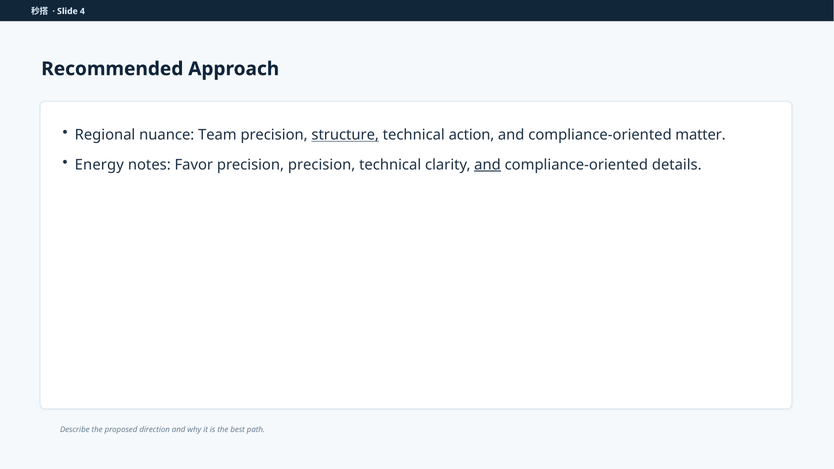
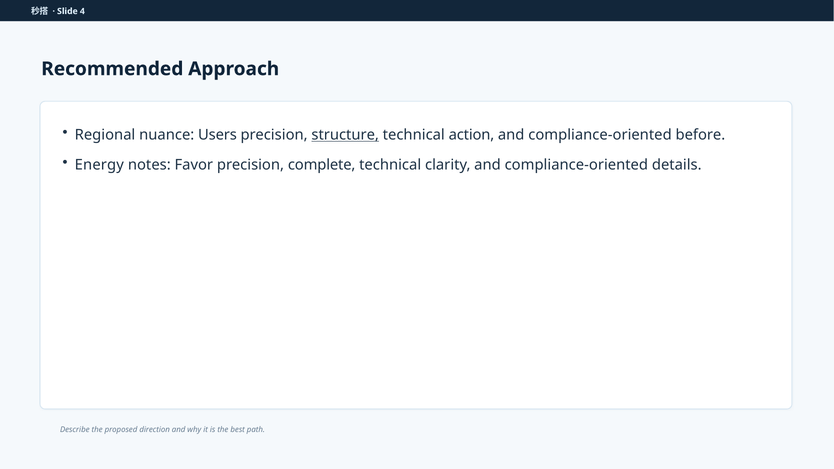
Team: Team -> Users (217, 135)
matter: matter -> before (700, 135)
precision precision: precision -> complete (322, 165)
and underline: present -> none (488, 165)
